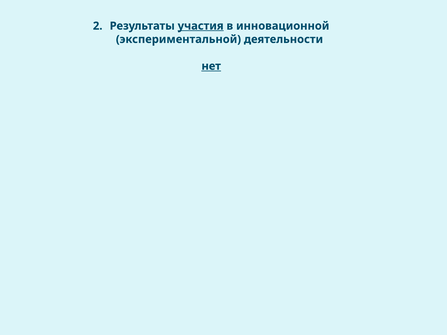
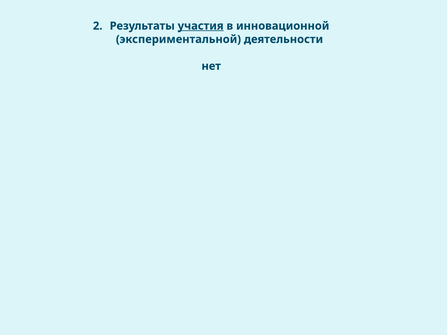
нет underline: present -> none (211, 66)
